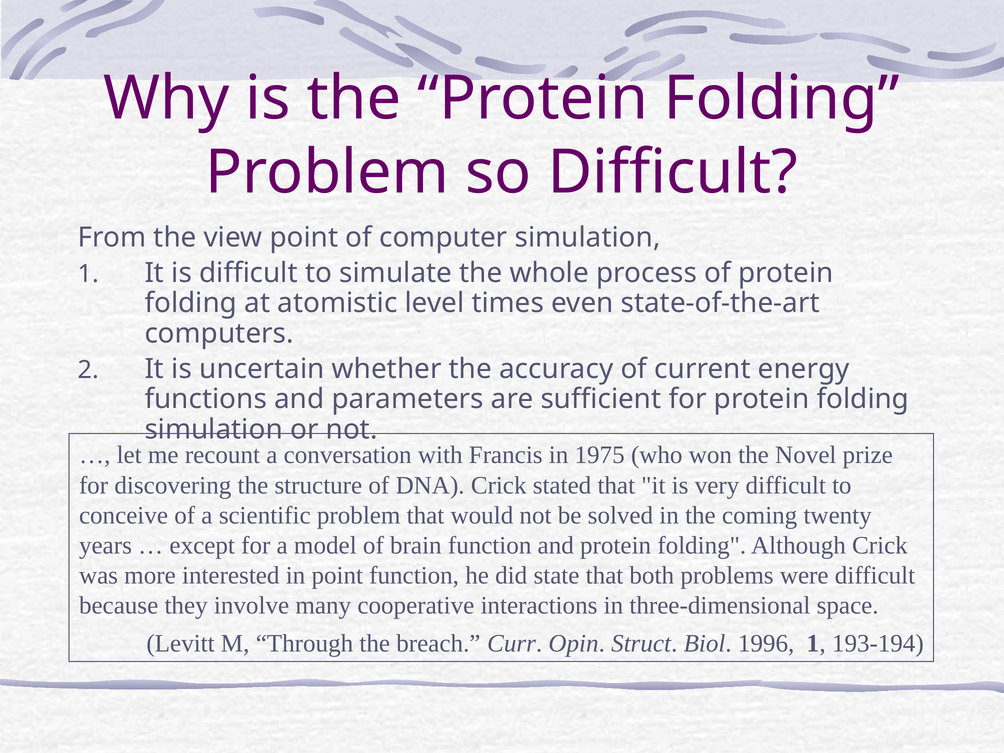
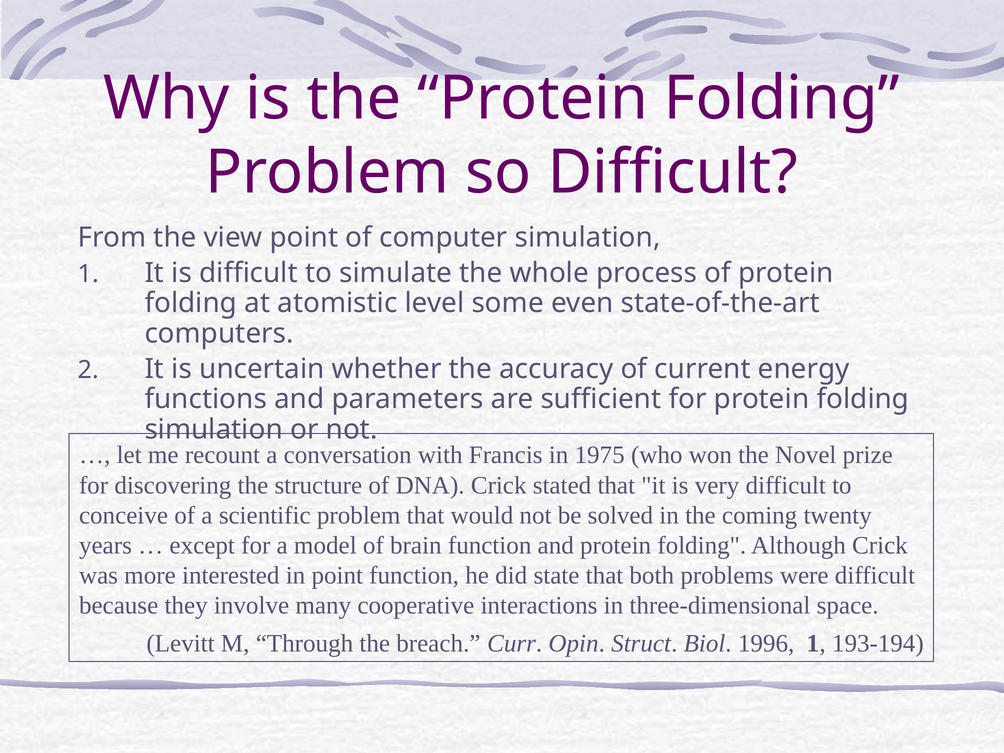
times: times -> some (508, 303)
